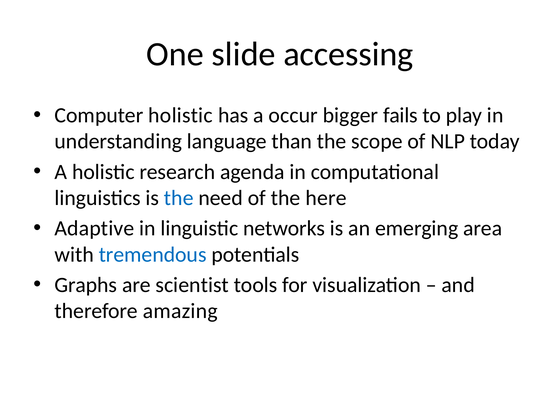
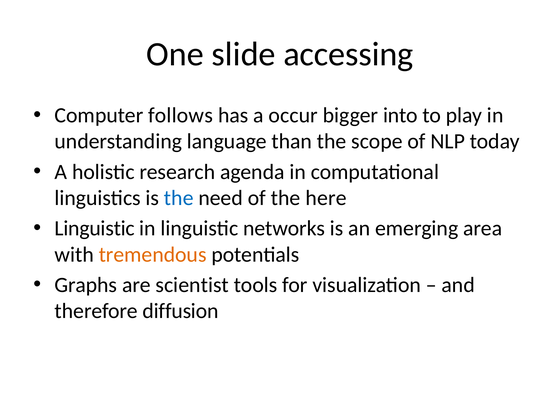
Computer holistic: holistic -> follows (181, 115)
fails: fails -> into (400, 115)
Adaptive: Adaptive -> Linguistic (95, 228)
tremendous colour: blue -> orange (153, 254)
amazing: amazing -> diffusion (181, 311)
